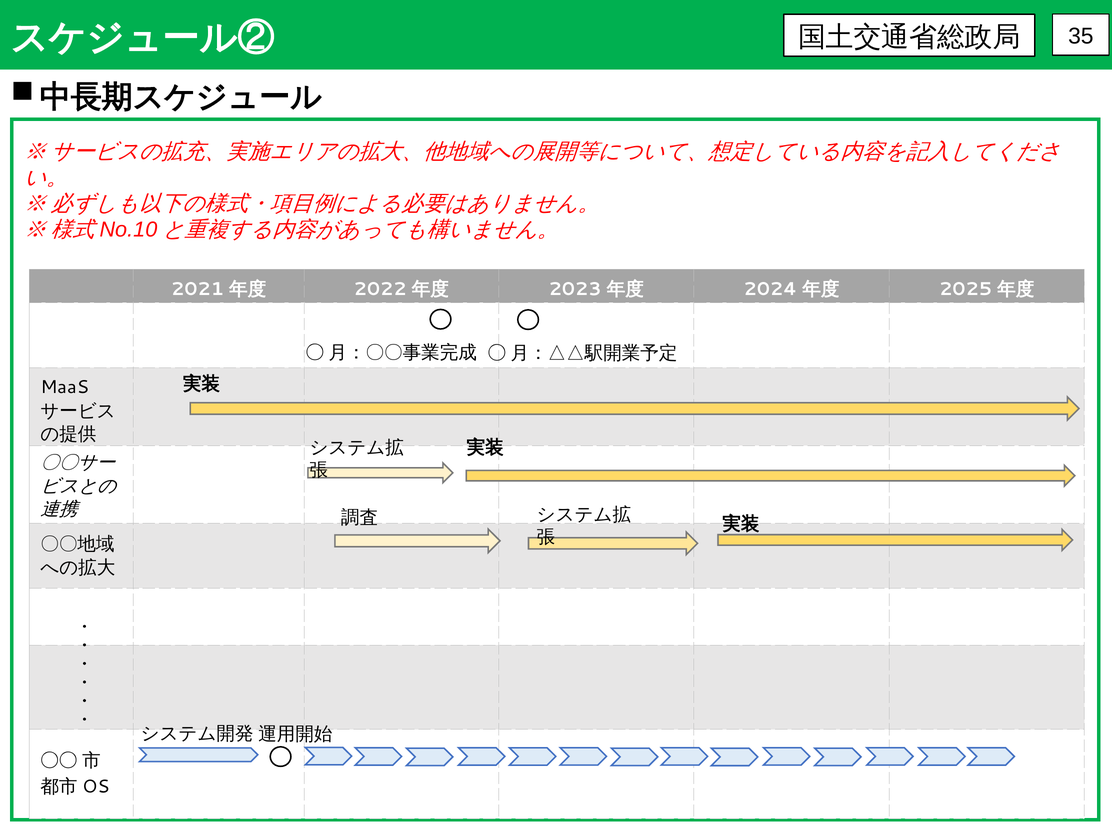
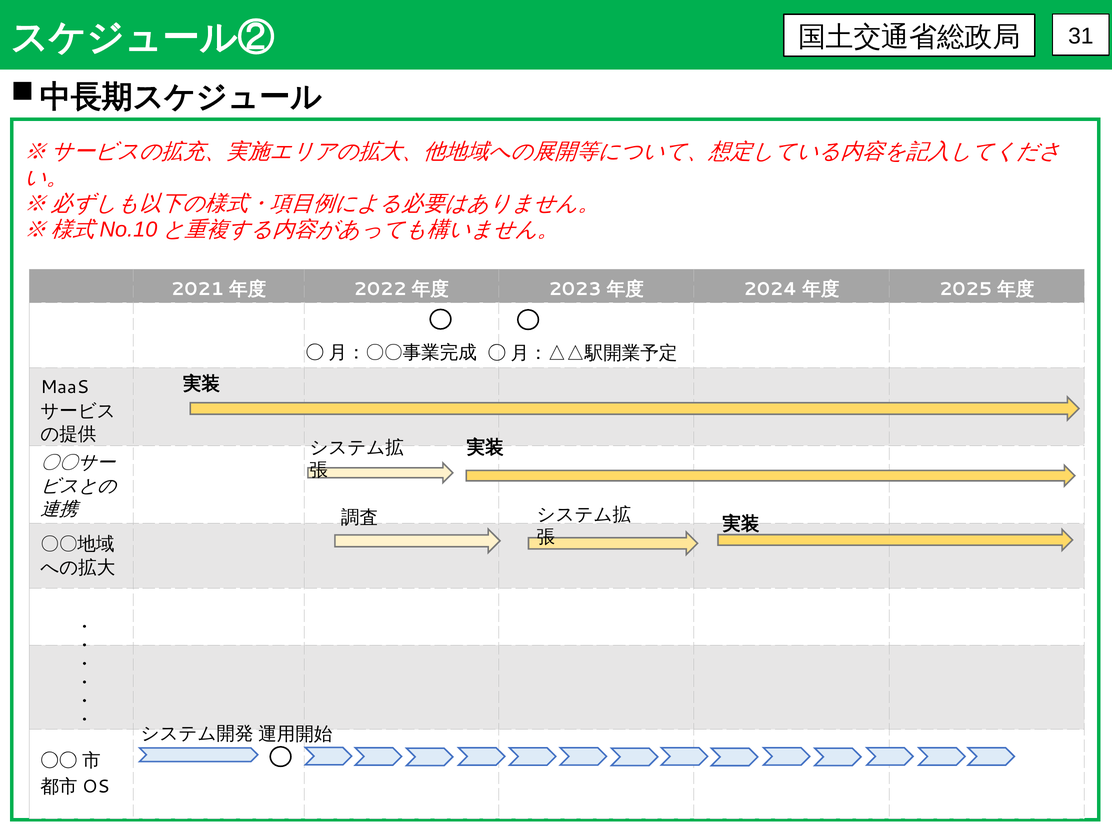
35: 35 -> 31 (1081, 36)
